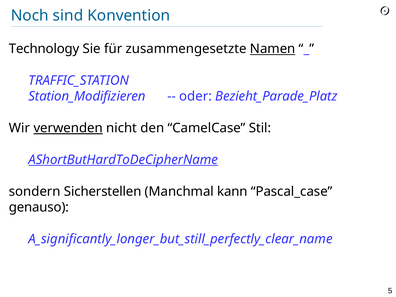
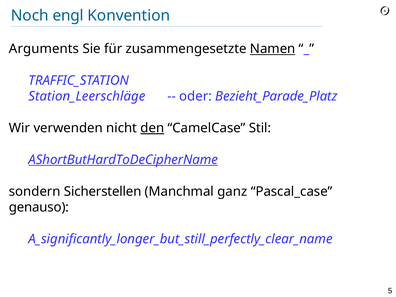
sind: sind -> engl (68, 16)
Technology: Technology -> Arguments (44, 49)
Station_Modifizieren: Station_Modifizieren -> Station_Leerschläge (87, 96)
verwenden underline: present -> none (68, 128)
den underline: none -> present (152, 128)
kann: kann -> ganz (232, 191)
